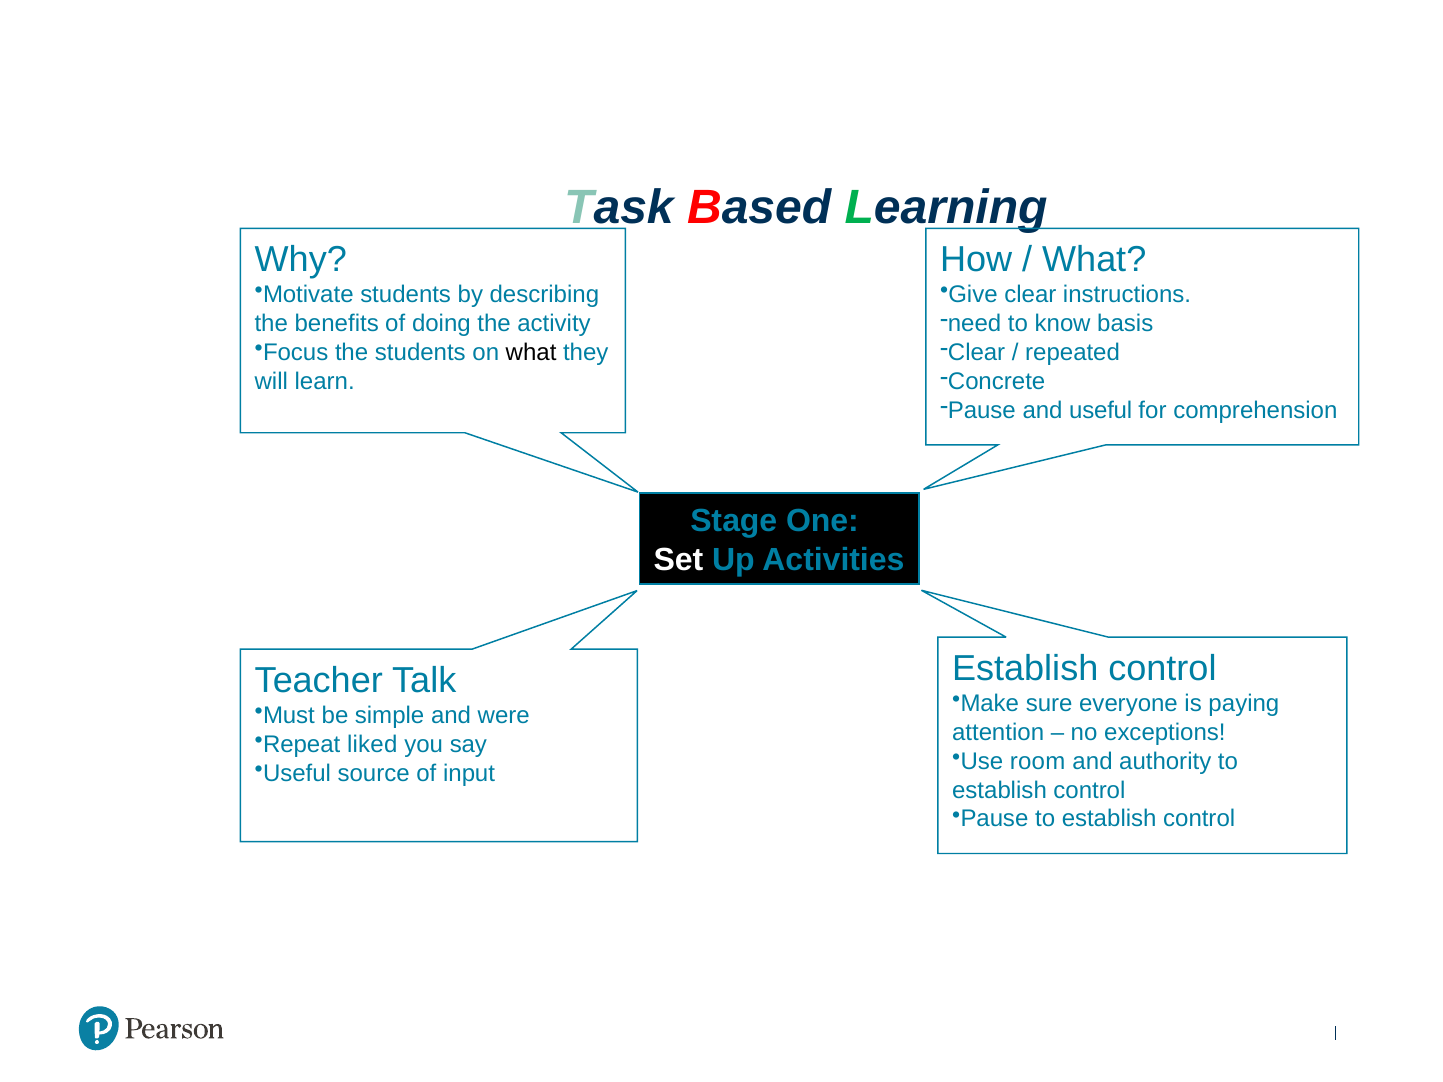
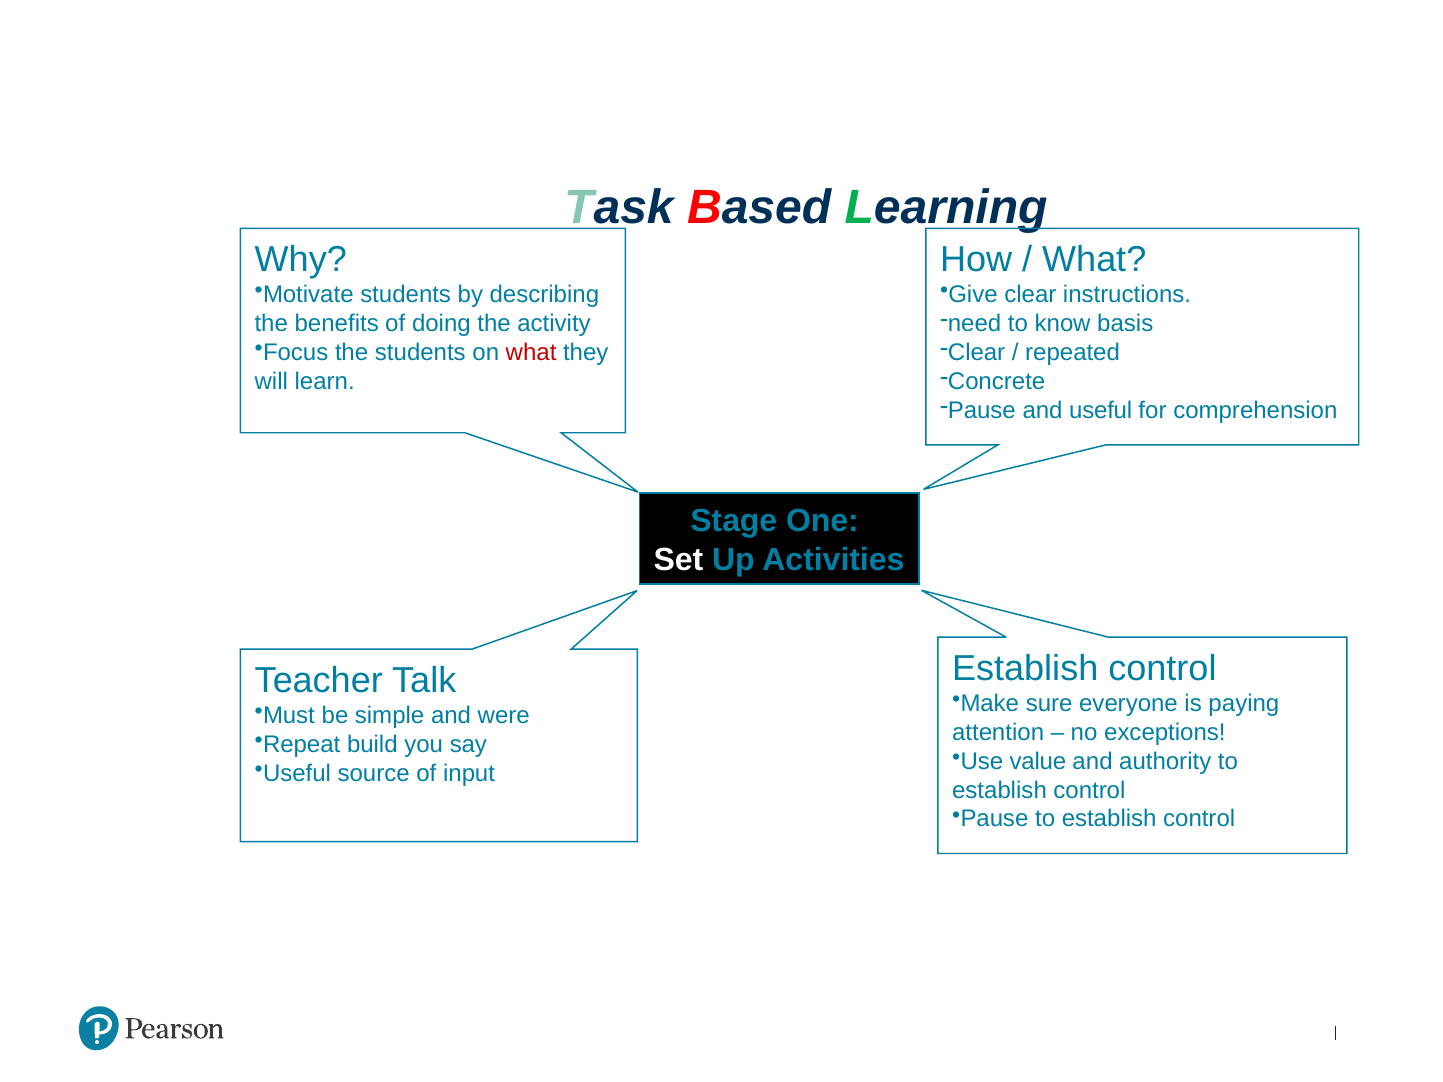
what colour: black -> red (531, 353)
liked: liked -> build (372, 745)
room: room -> value (1038, 761)
